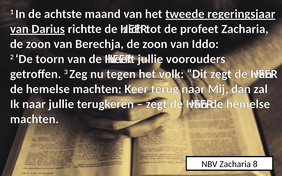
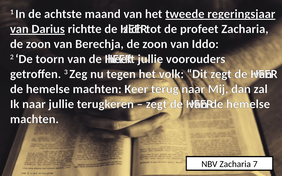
8: 8 -> 7 (255, 164)
